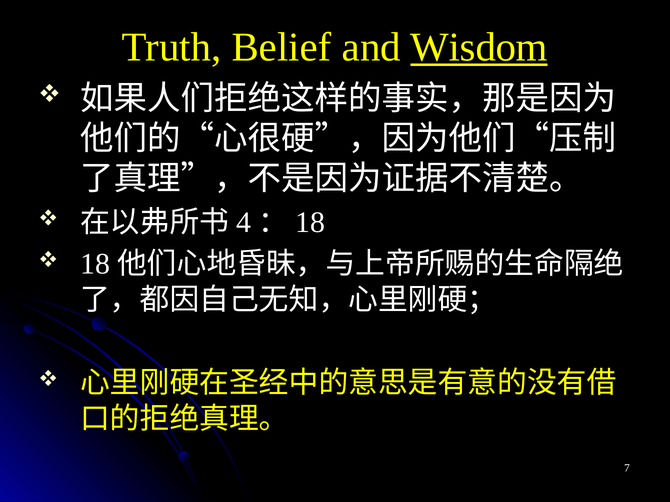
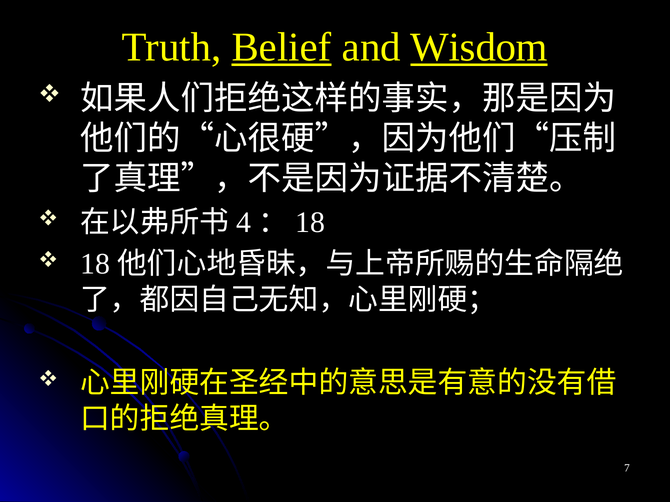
Belief underline: none -> present (282, 47)
